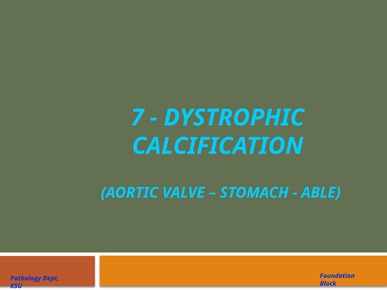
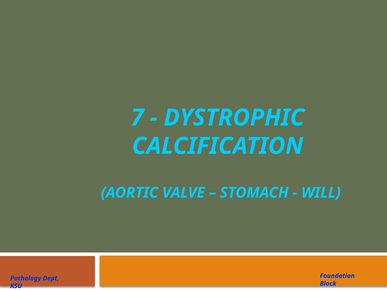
ABLE: ABLE -> WILL (321, 193)
